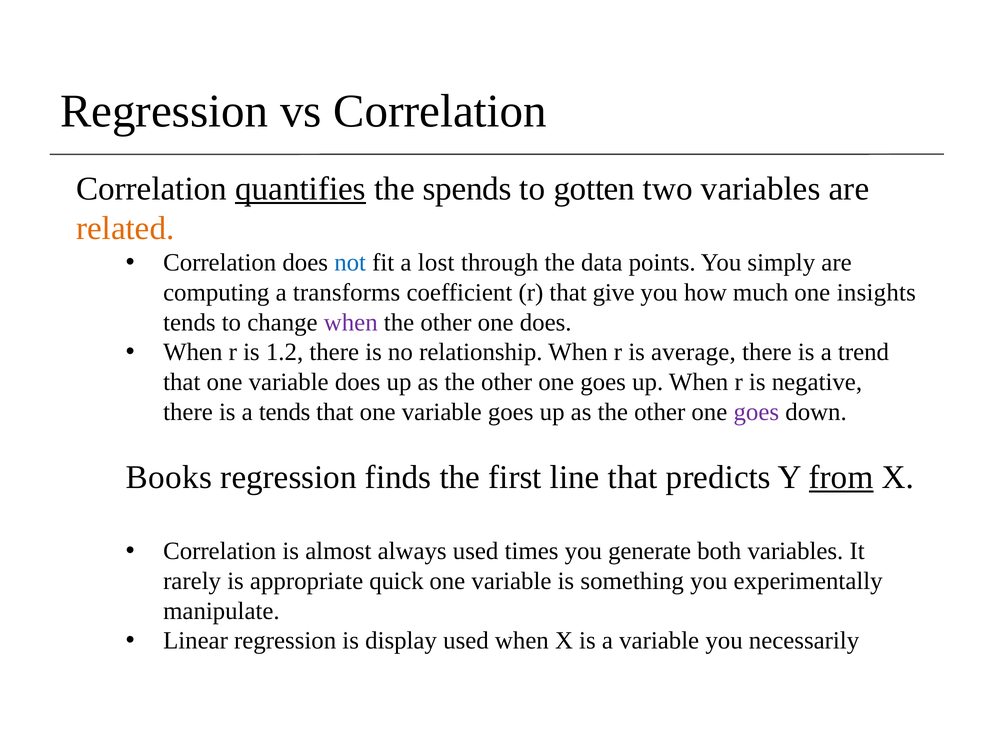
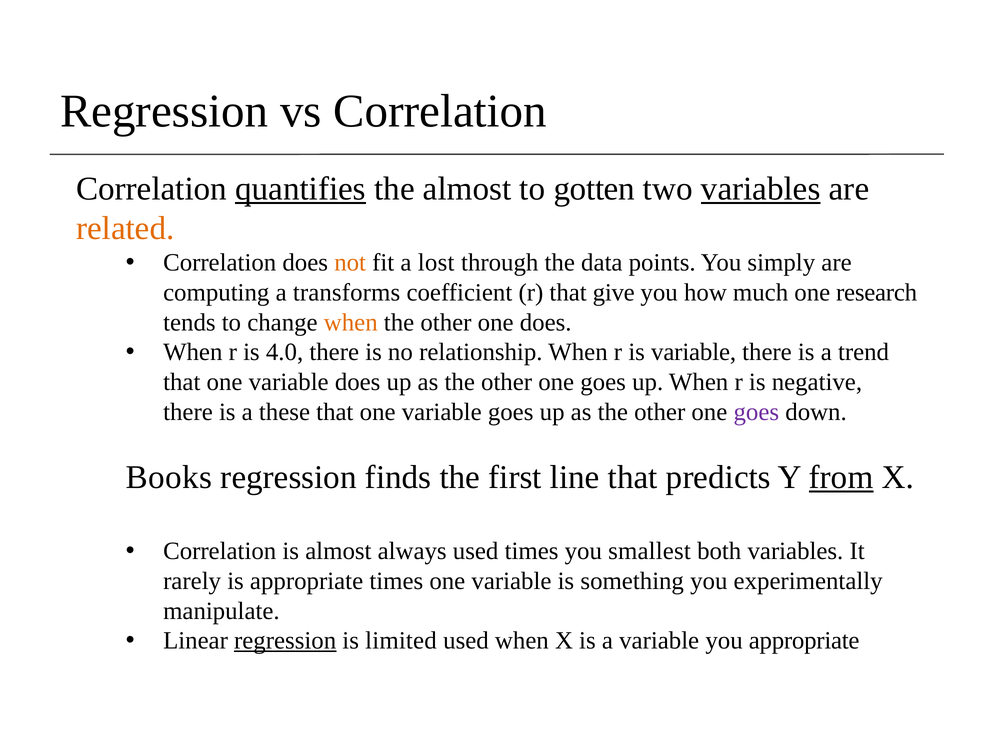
the spends: spends -> almost (467, 189)
variables underline: none -> present (761, 189)
not colour: blue -> orange (350, 263)
insights: insights -> research (877, 293)
when colour: purple -> orange (351, 322)
1.2: 1.2 -> 4.0 (285, 352)
is average: average -> variable (694, 352)
a tends: tends -> these (285, 412)
generate: generate -> smallest (649, 551)
appropriate quick: quick -> times (396, 581)
regression underline: none -> present (285, 641)
display: display -> limited (401, 641)
you necessarily: necessarily -> appropriate (804, 641)
